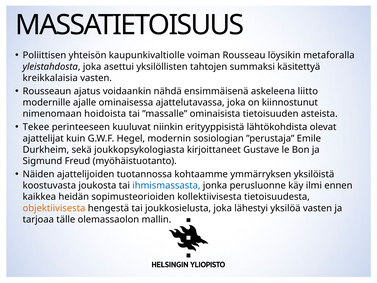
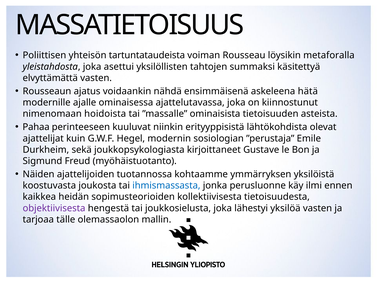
kaupunkivaltiolle: kaupunkivaltiolle -> tartuntataudeista (147, 55)
kreikkalaisia: kreikkalaisia -> elvyttämättä (50, 78)
liitto: liitto -> hätä (308, 91)
Tekee: Tekee -> Pahaa (36, 127)
objektiivisesta colour: orange -> purple (54, 208)
